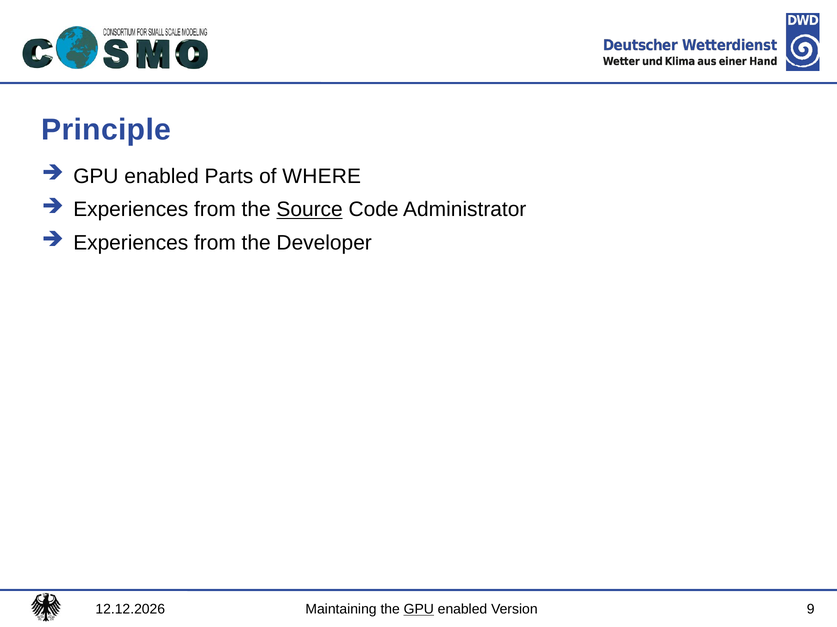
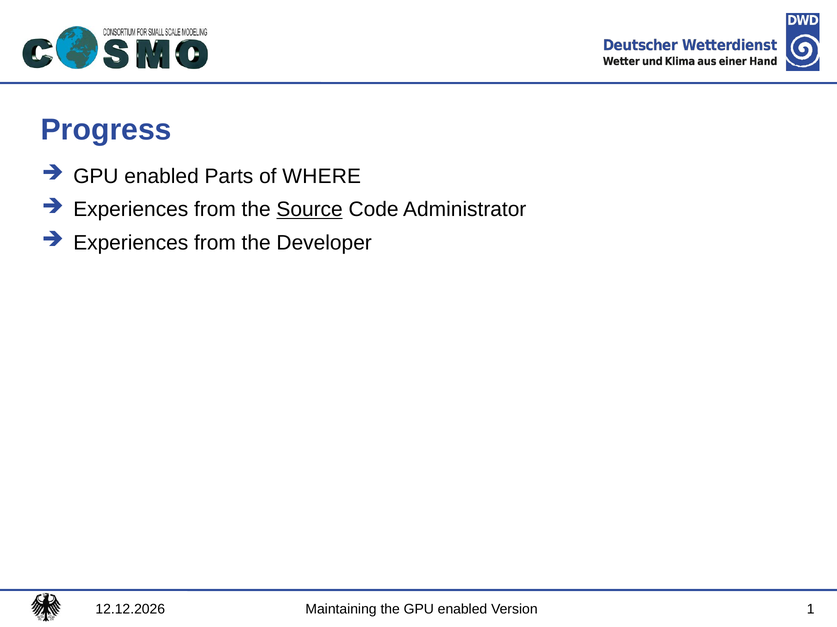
Principle: Principle -> Progress (106, 130)
GPU underline: present -> none (419, 610)
9: 9 -> 1 (811, 610)
